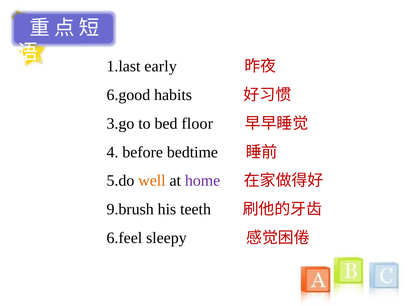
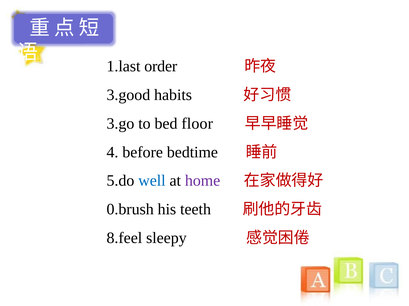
early: early -> order (161, 67)
6.good: 6.good -> 3.good (128, 95)
well colour: orange -> blue (152, 181)
9.brush: 9.brush -> 0.brush (130, 210)
6.feel: 6.feel -> 8.feel (124, 238)
